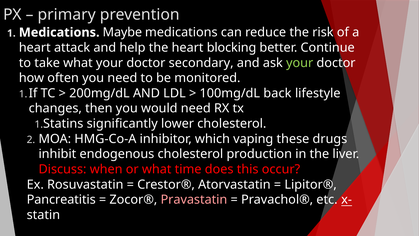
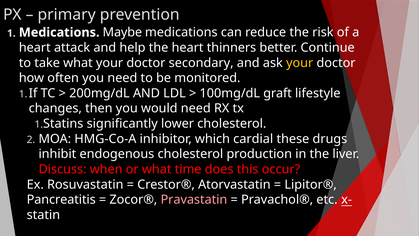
blocking: blocking -> thinners (232, 48)
your colour: light green -> yellow (300, 63)
back: back -> graft (278, 93)
vaping: vaping -> cardial (253, 139)
